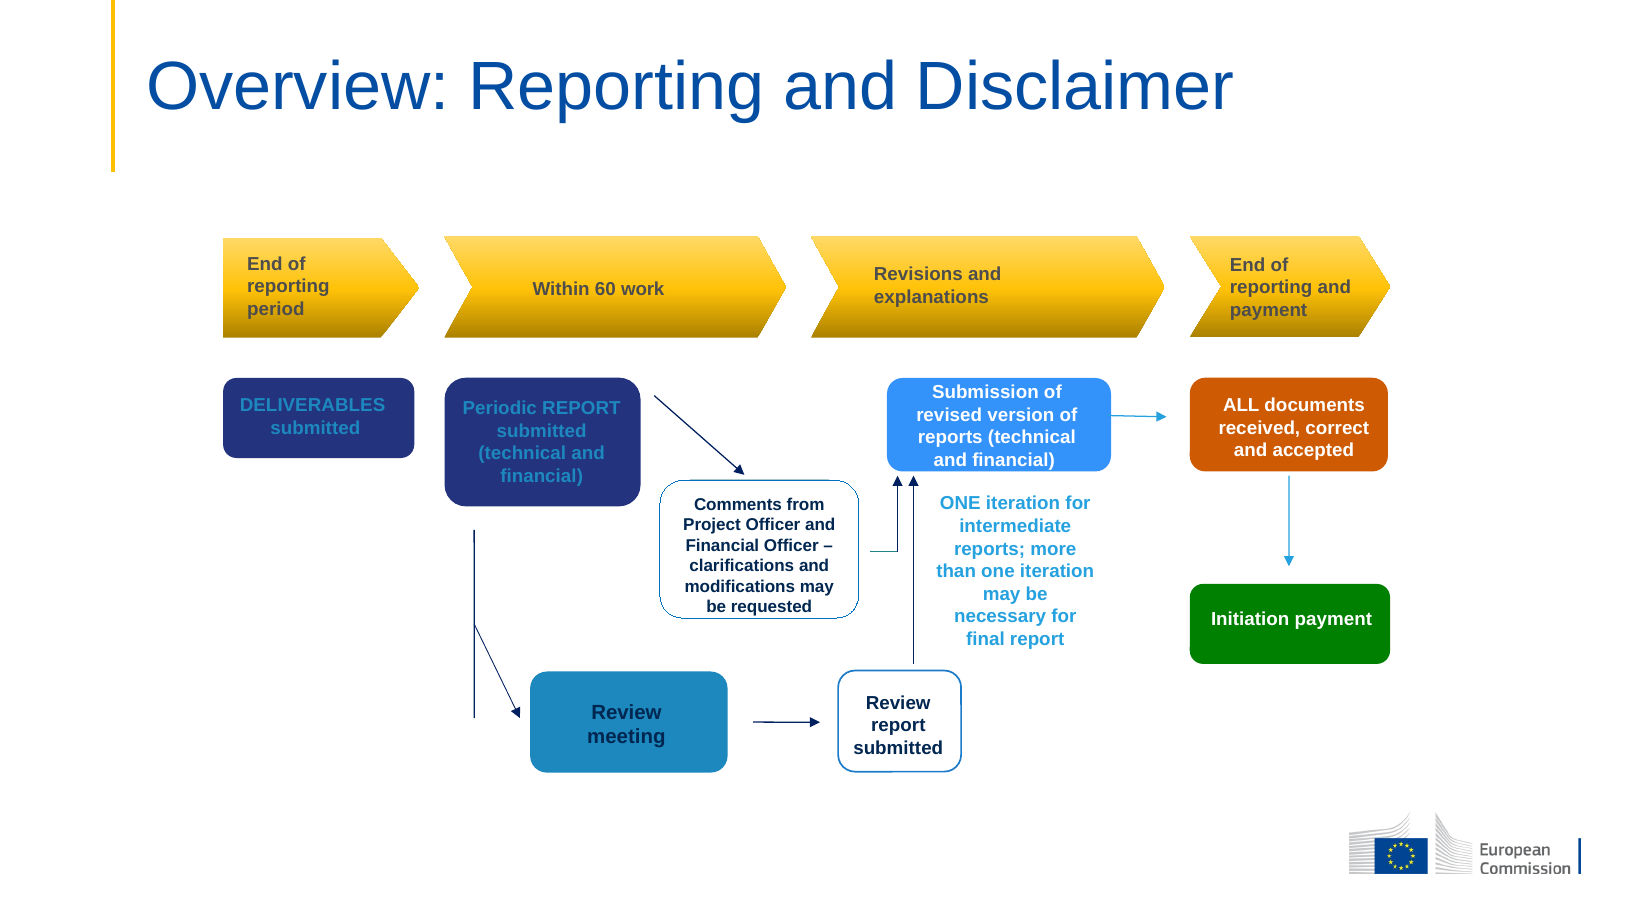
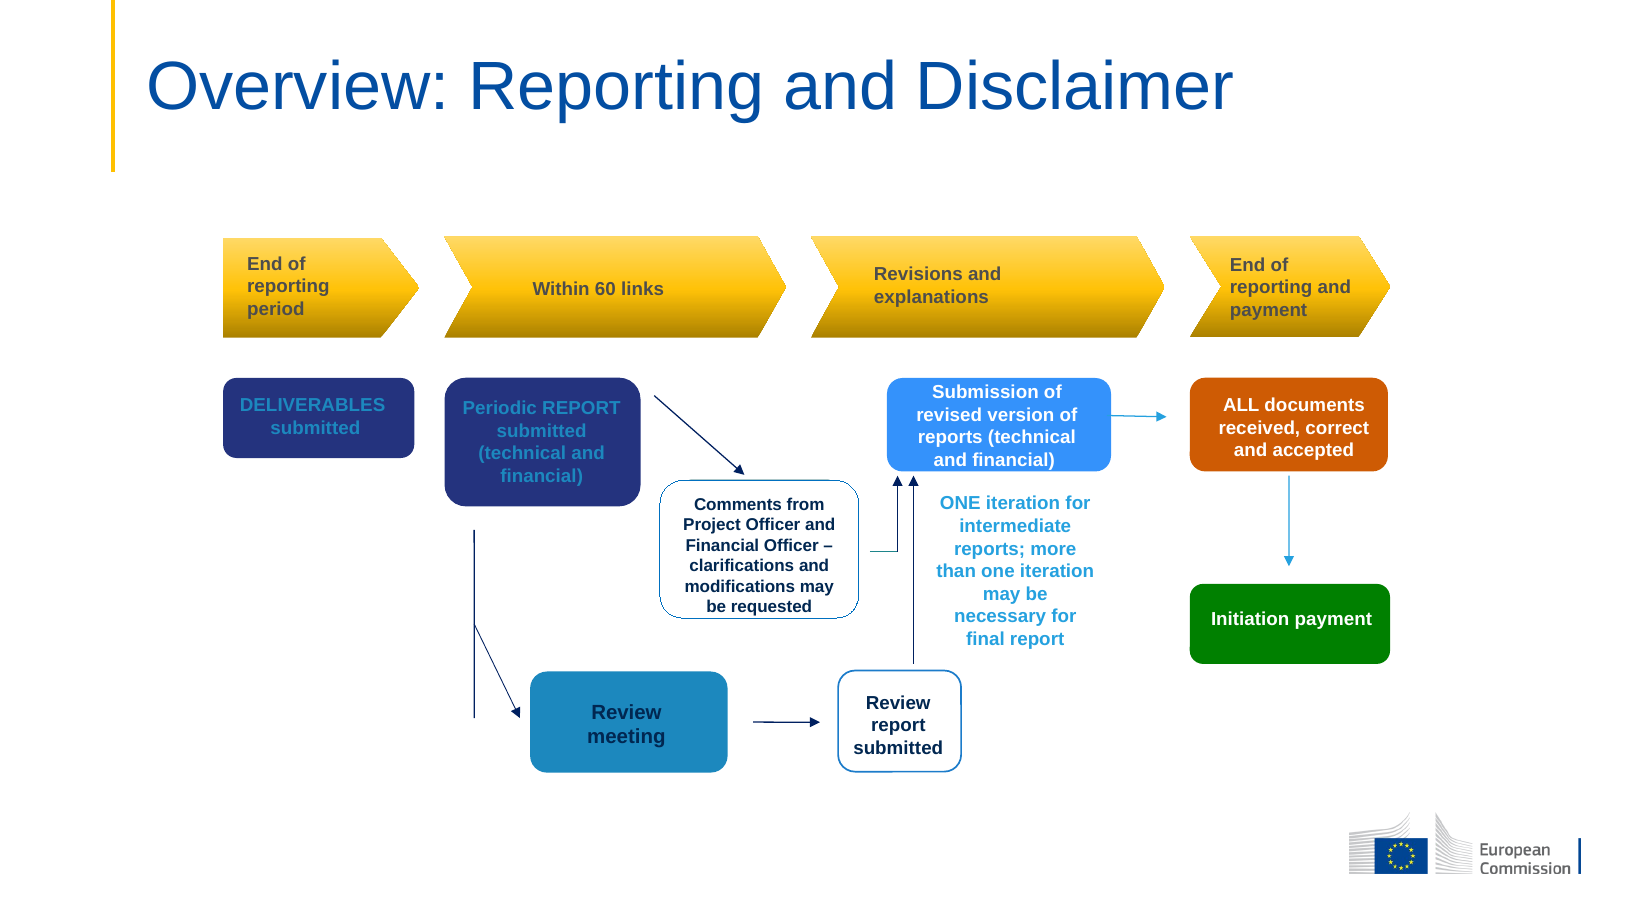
work: work -> links (643, 290)
